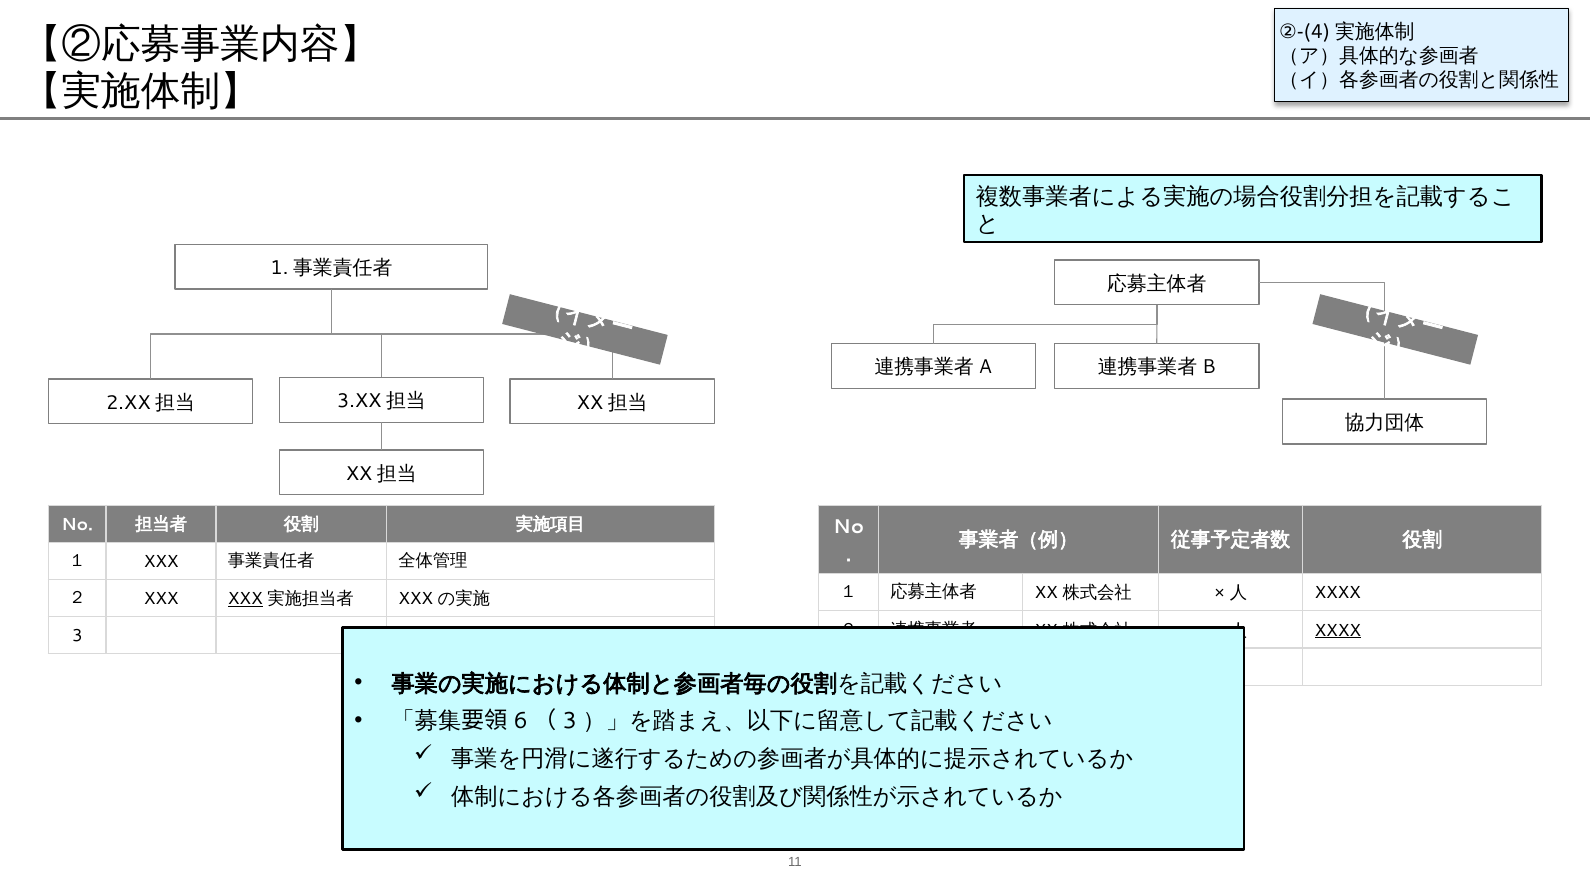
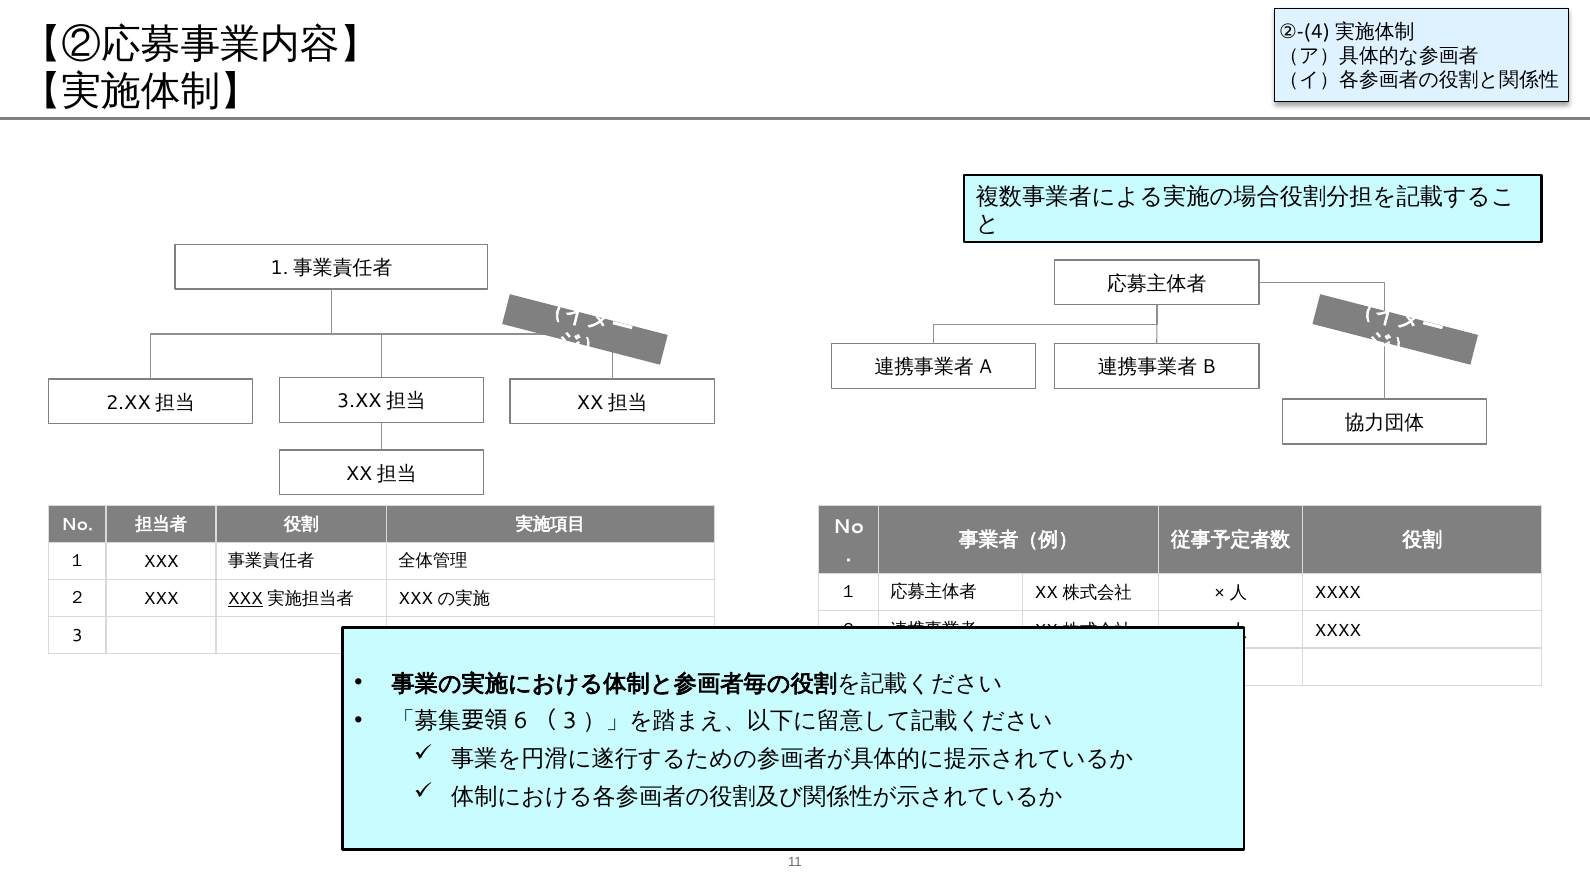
XXXX underline: present -> none (1338, 631)
